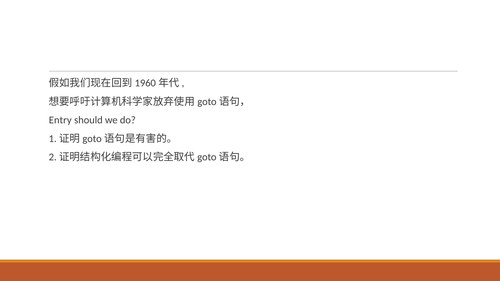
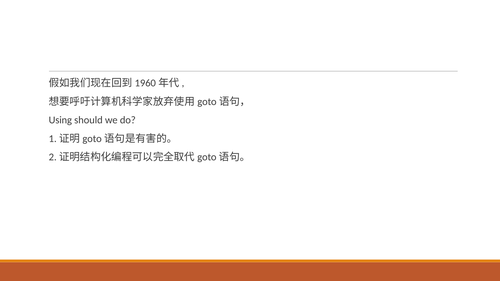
Entry: Entry -> Using (60, 120)
